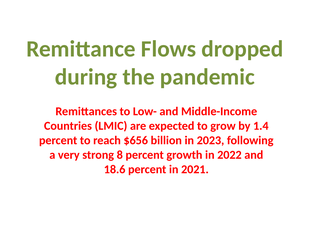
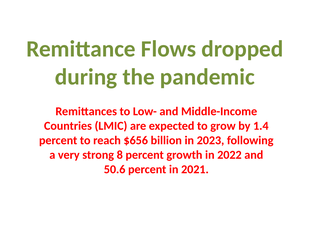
18.6: 18.6 -> 50.6 (115, 169)
